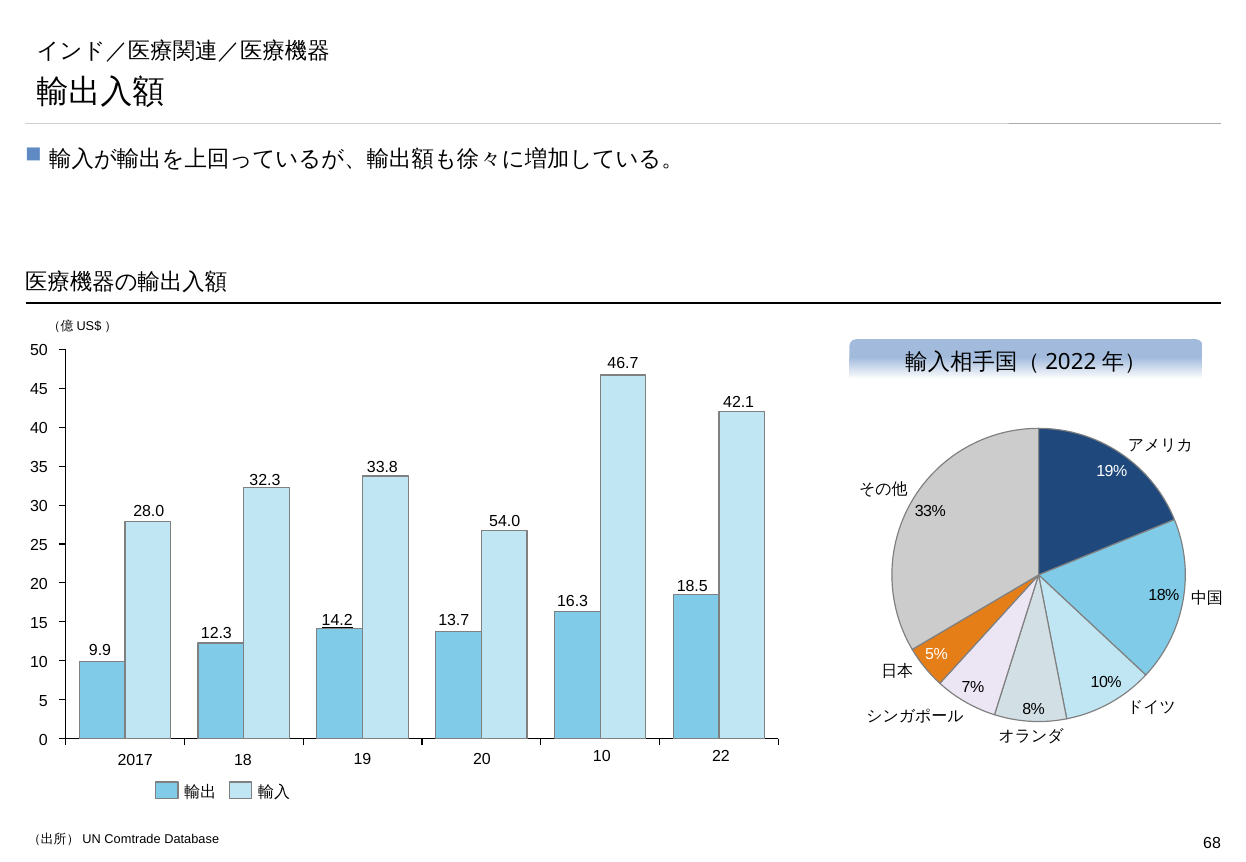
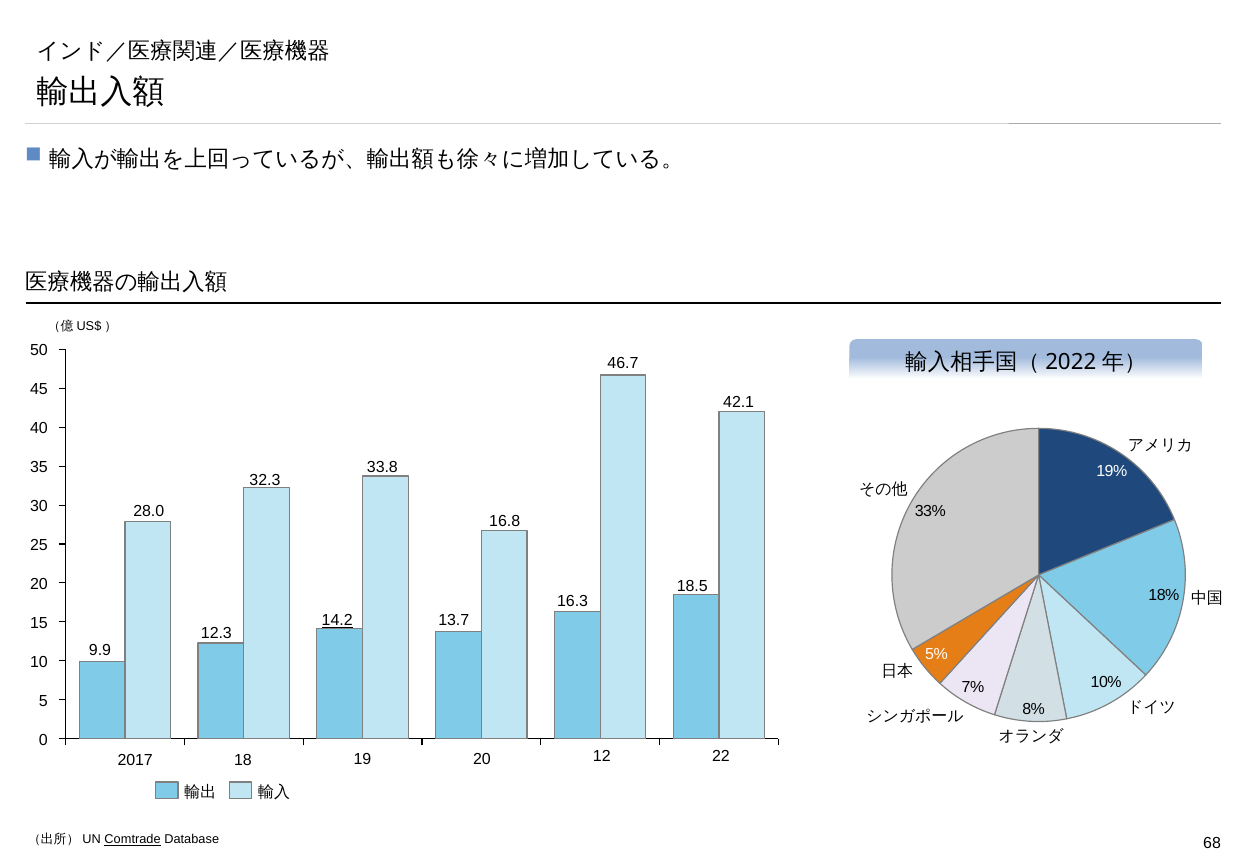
54.0: 54.0 -> 16.8 (505, 522)
19 10: 10 -> 12 (602, 757)
Comtrade underline: none -> present (133, 840)
